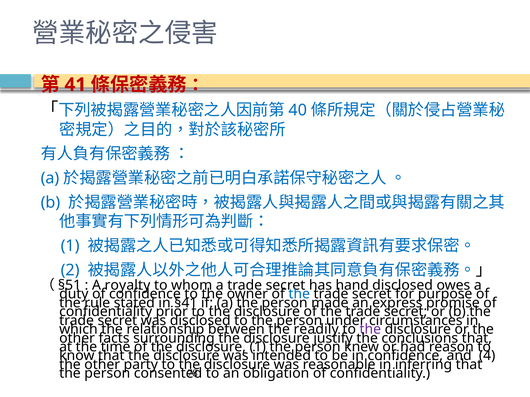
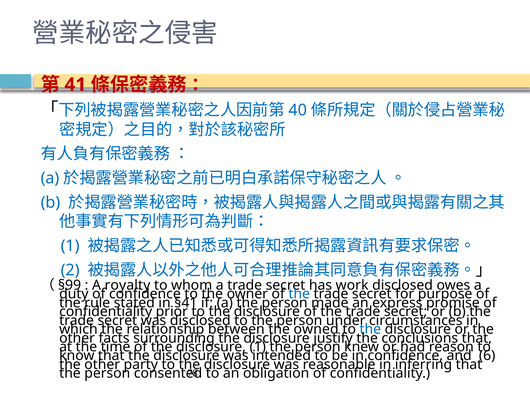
§51: §51 -> §99 (70, 286)
hand: hand -> work (352, 286)
readily: readily -> owned (316, 330)
the colour: purple -> blue (370, 330)
4: 4 -> 6 (487, 356)
